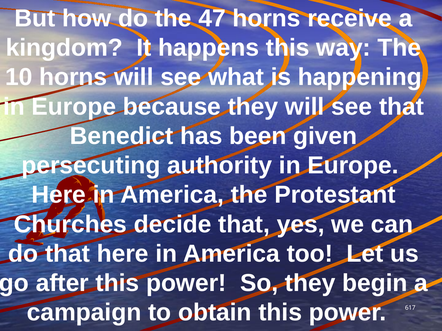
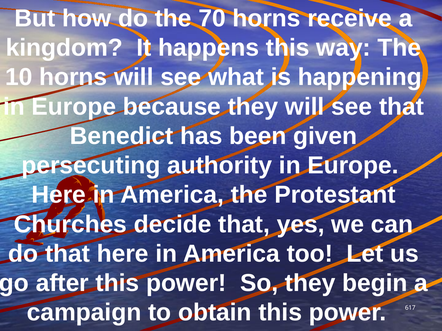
47: 47 -> 70 (212, 18)
